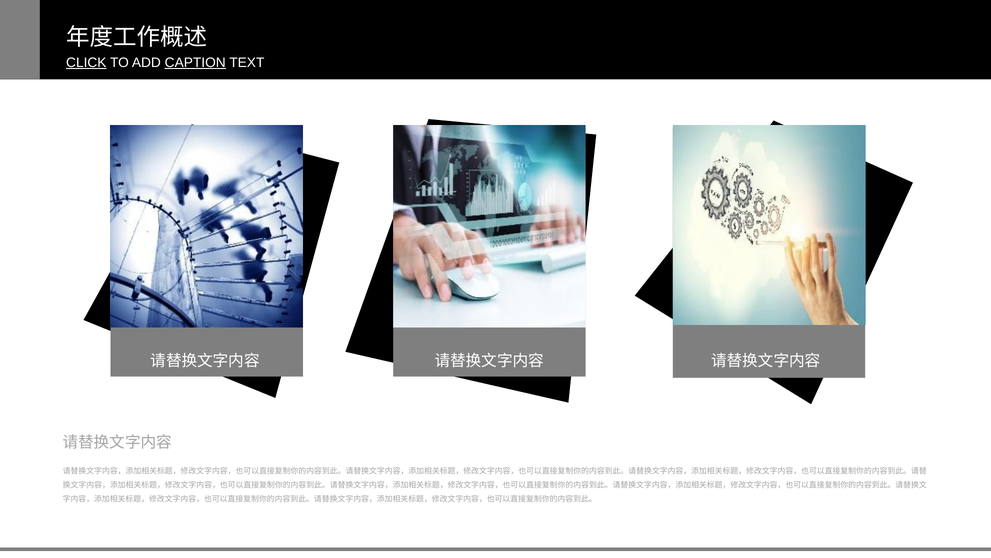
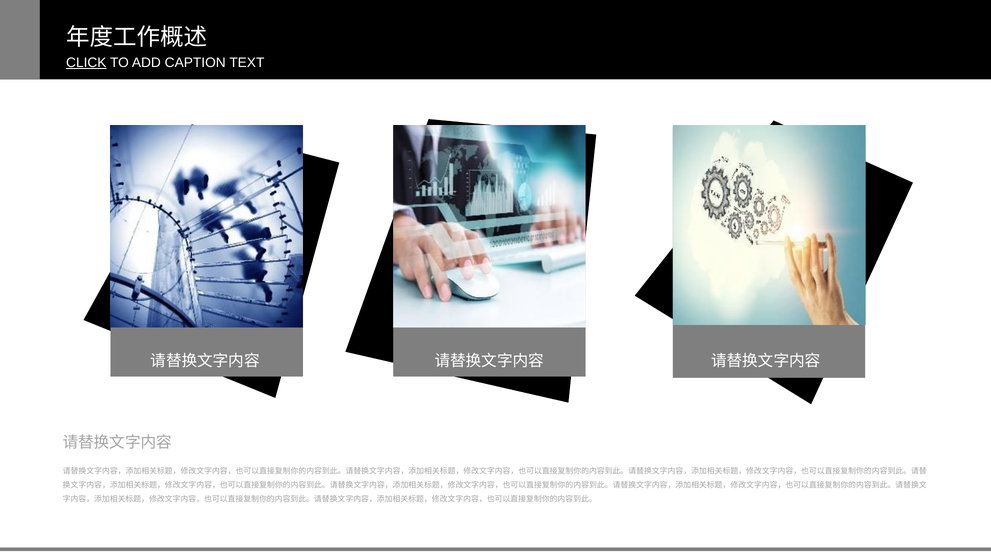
CAPTION underline: present -> none (195, 63)
